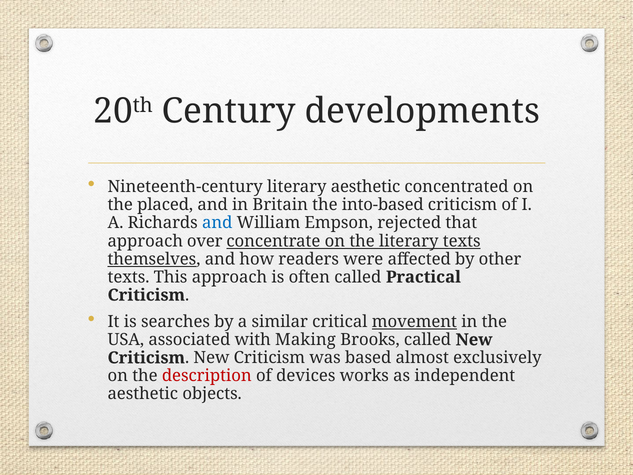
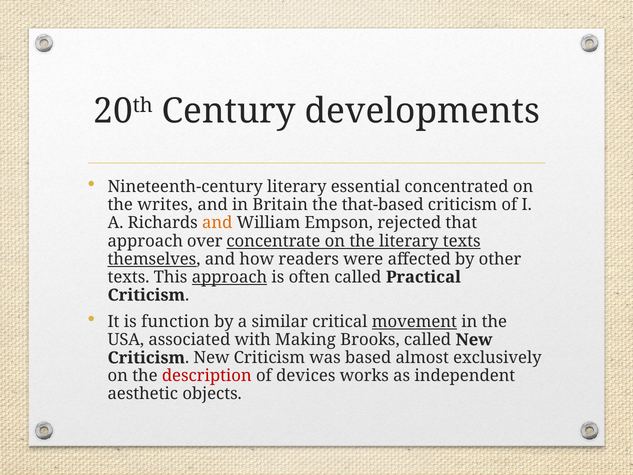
literary aesthetic: aesthetic -> essential (366, 187)
placed: placed -> writes (165, 205)
into-based: into-based -> that-based (383, 205)
and colour: blue -> orange (217, 223)
approach underline: none -> present (229, 277)
searches: searches -> function (175, 322)
